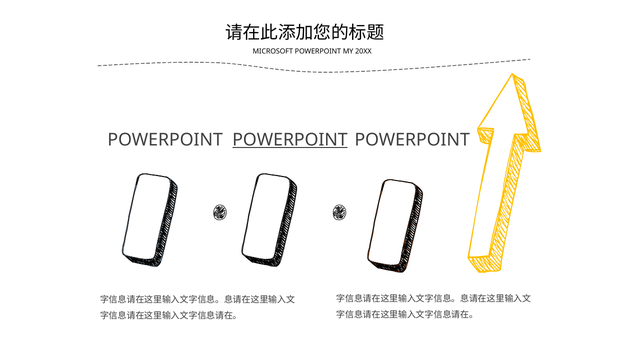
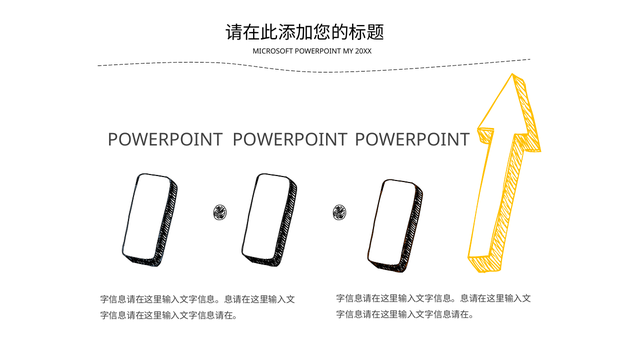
POWERPOINT underline: present -> none (290, 140)
